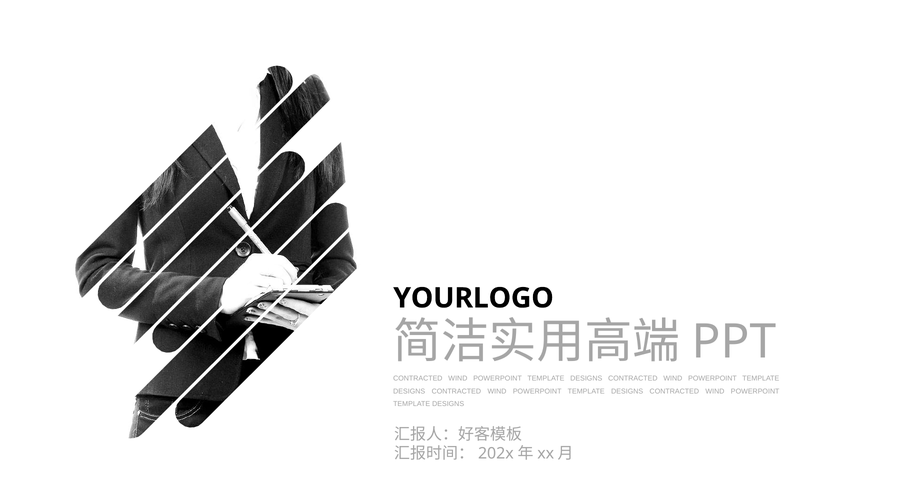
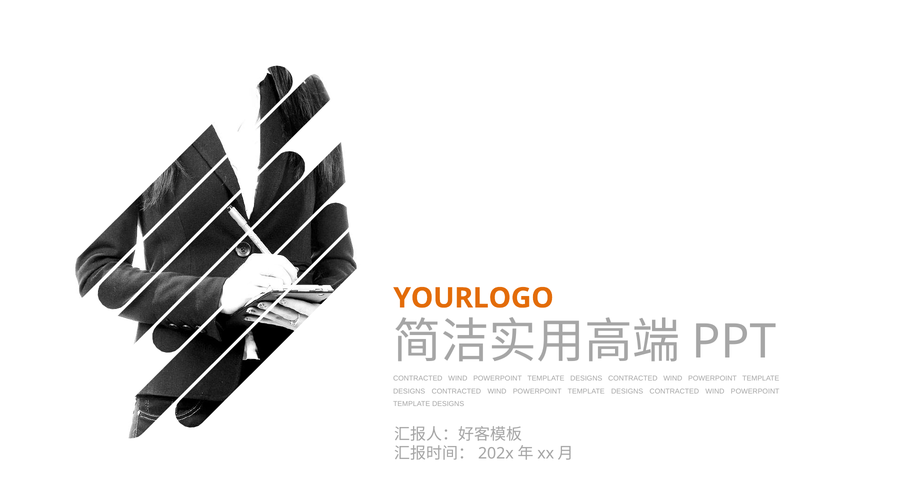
YOURLOGO colour: black -> orange (473, 298)
